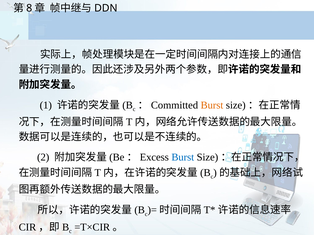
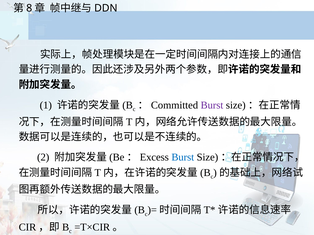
Burst colour: orange -> purple (212, 105)
